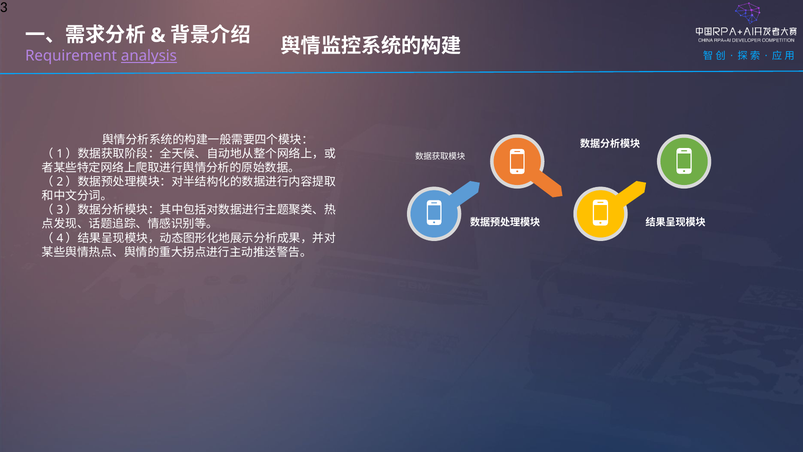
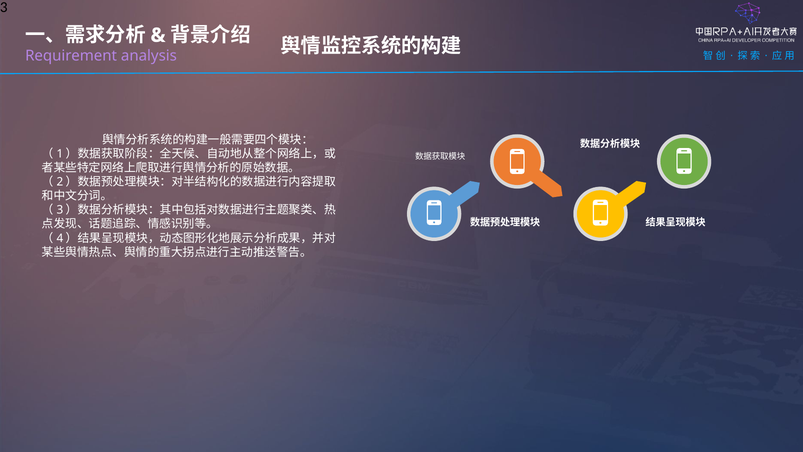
analysis underline: present -> none (149, 56)
